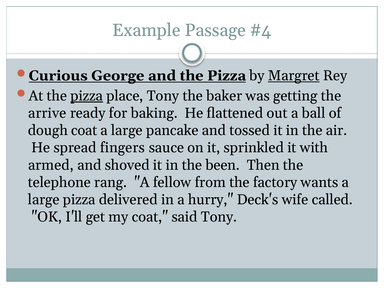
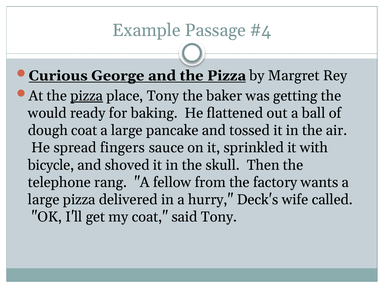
Margret underline: present -> none (294, 76)
arrive: arrive -> would (47, 113)
armed: armed -> bicycle (51, 165)
been: been -> skull (223, 165)
